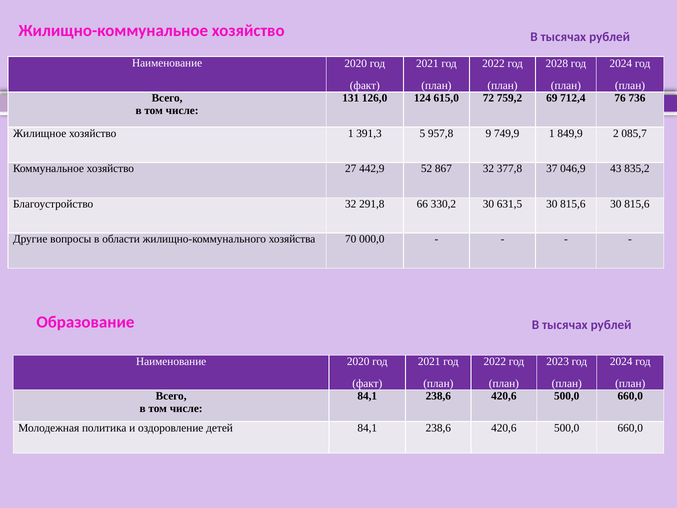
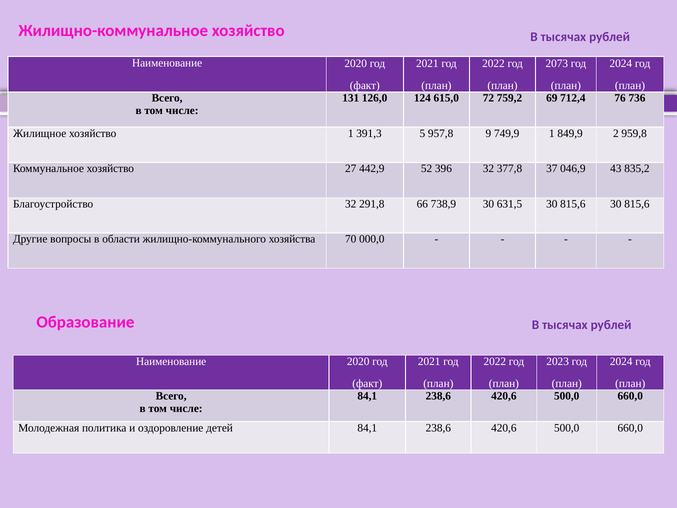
2028: 2028 -> 2073 (557, 63)
085,7: 085,7 -> 959,8 (634, 133)
867: 867 -> 396 (443, 169)
330,2: 330,2 -> 738,9 (443, 204)
